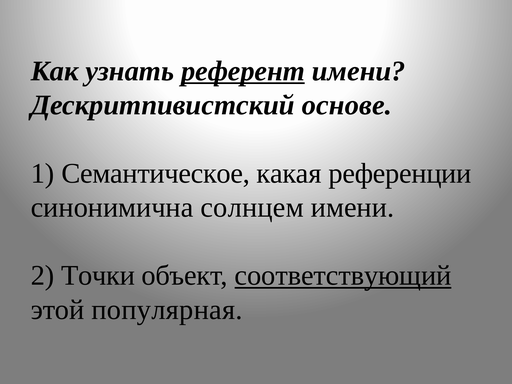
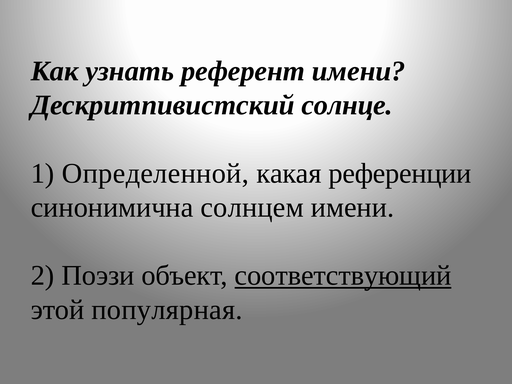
референт underline: present -> none (243, 71)
основе: основе -> солнце (347, 105)
Семантическое: Семантическое -> Определенной (155, 173)
Точки: Точки -> Поэзи (98, 276)
